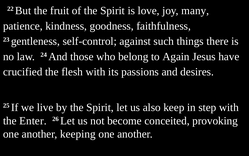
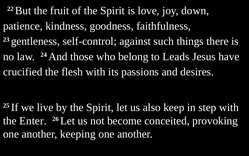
many: many -> down (195, 11)
Again: Again -> Leads (176, 56)
